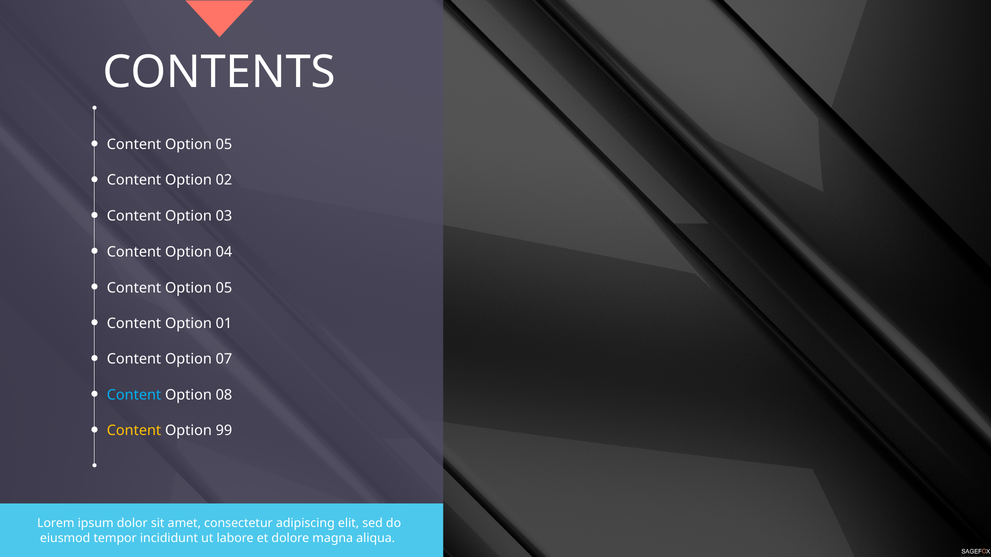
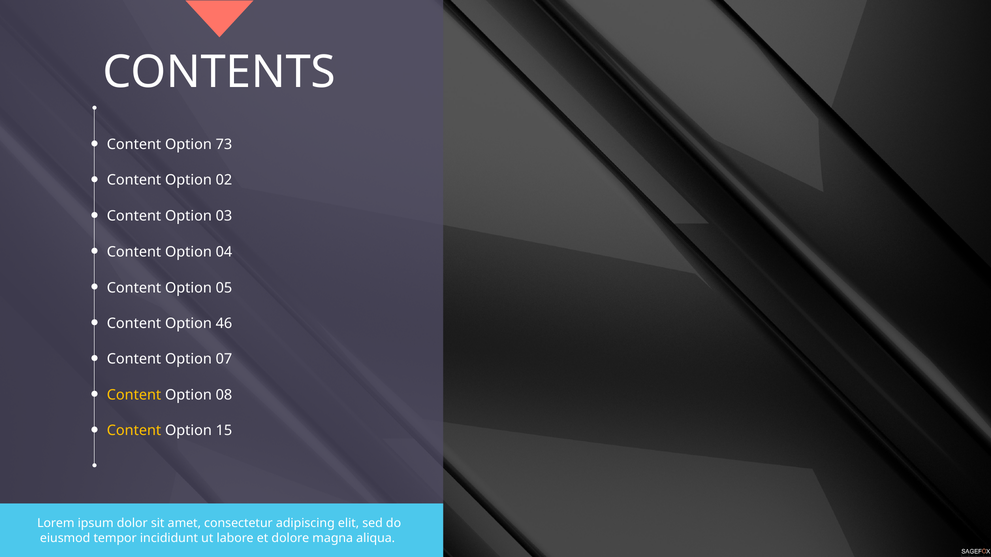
05: 05 -> 73 (224, 144)
01: 01 -> 46 (224, 324)
Content colour: light blue -> yellow (134, 395)
99: 99 -> 15 (224, 431)
